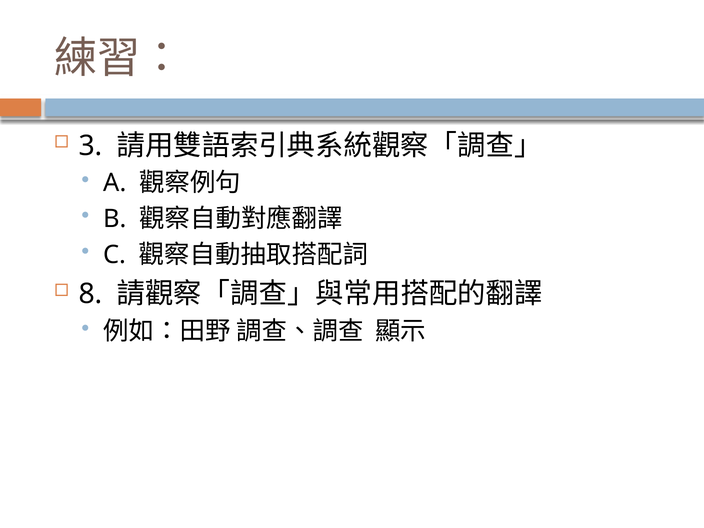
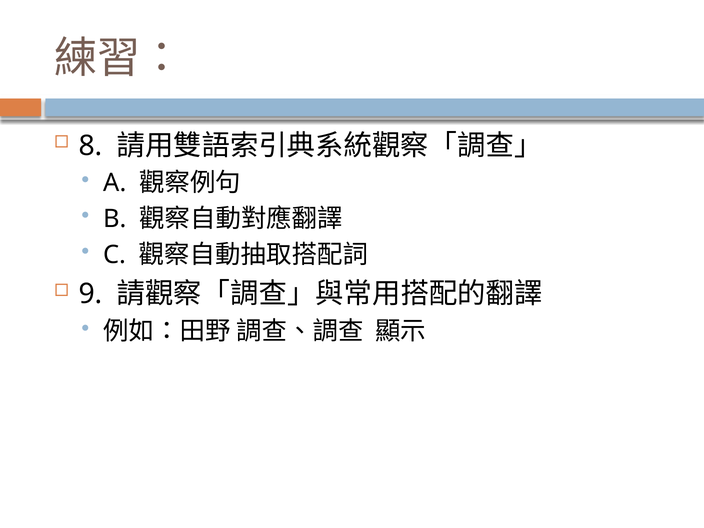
3: 3 -> 8 (91, 146)
8: 8 -> 9 (91, 294)
